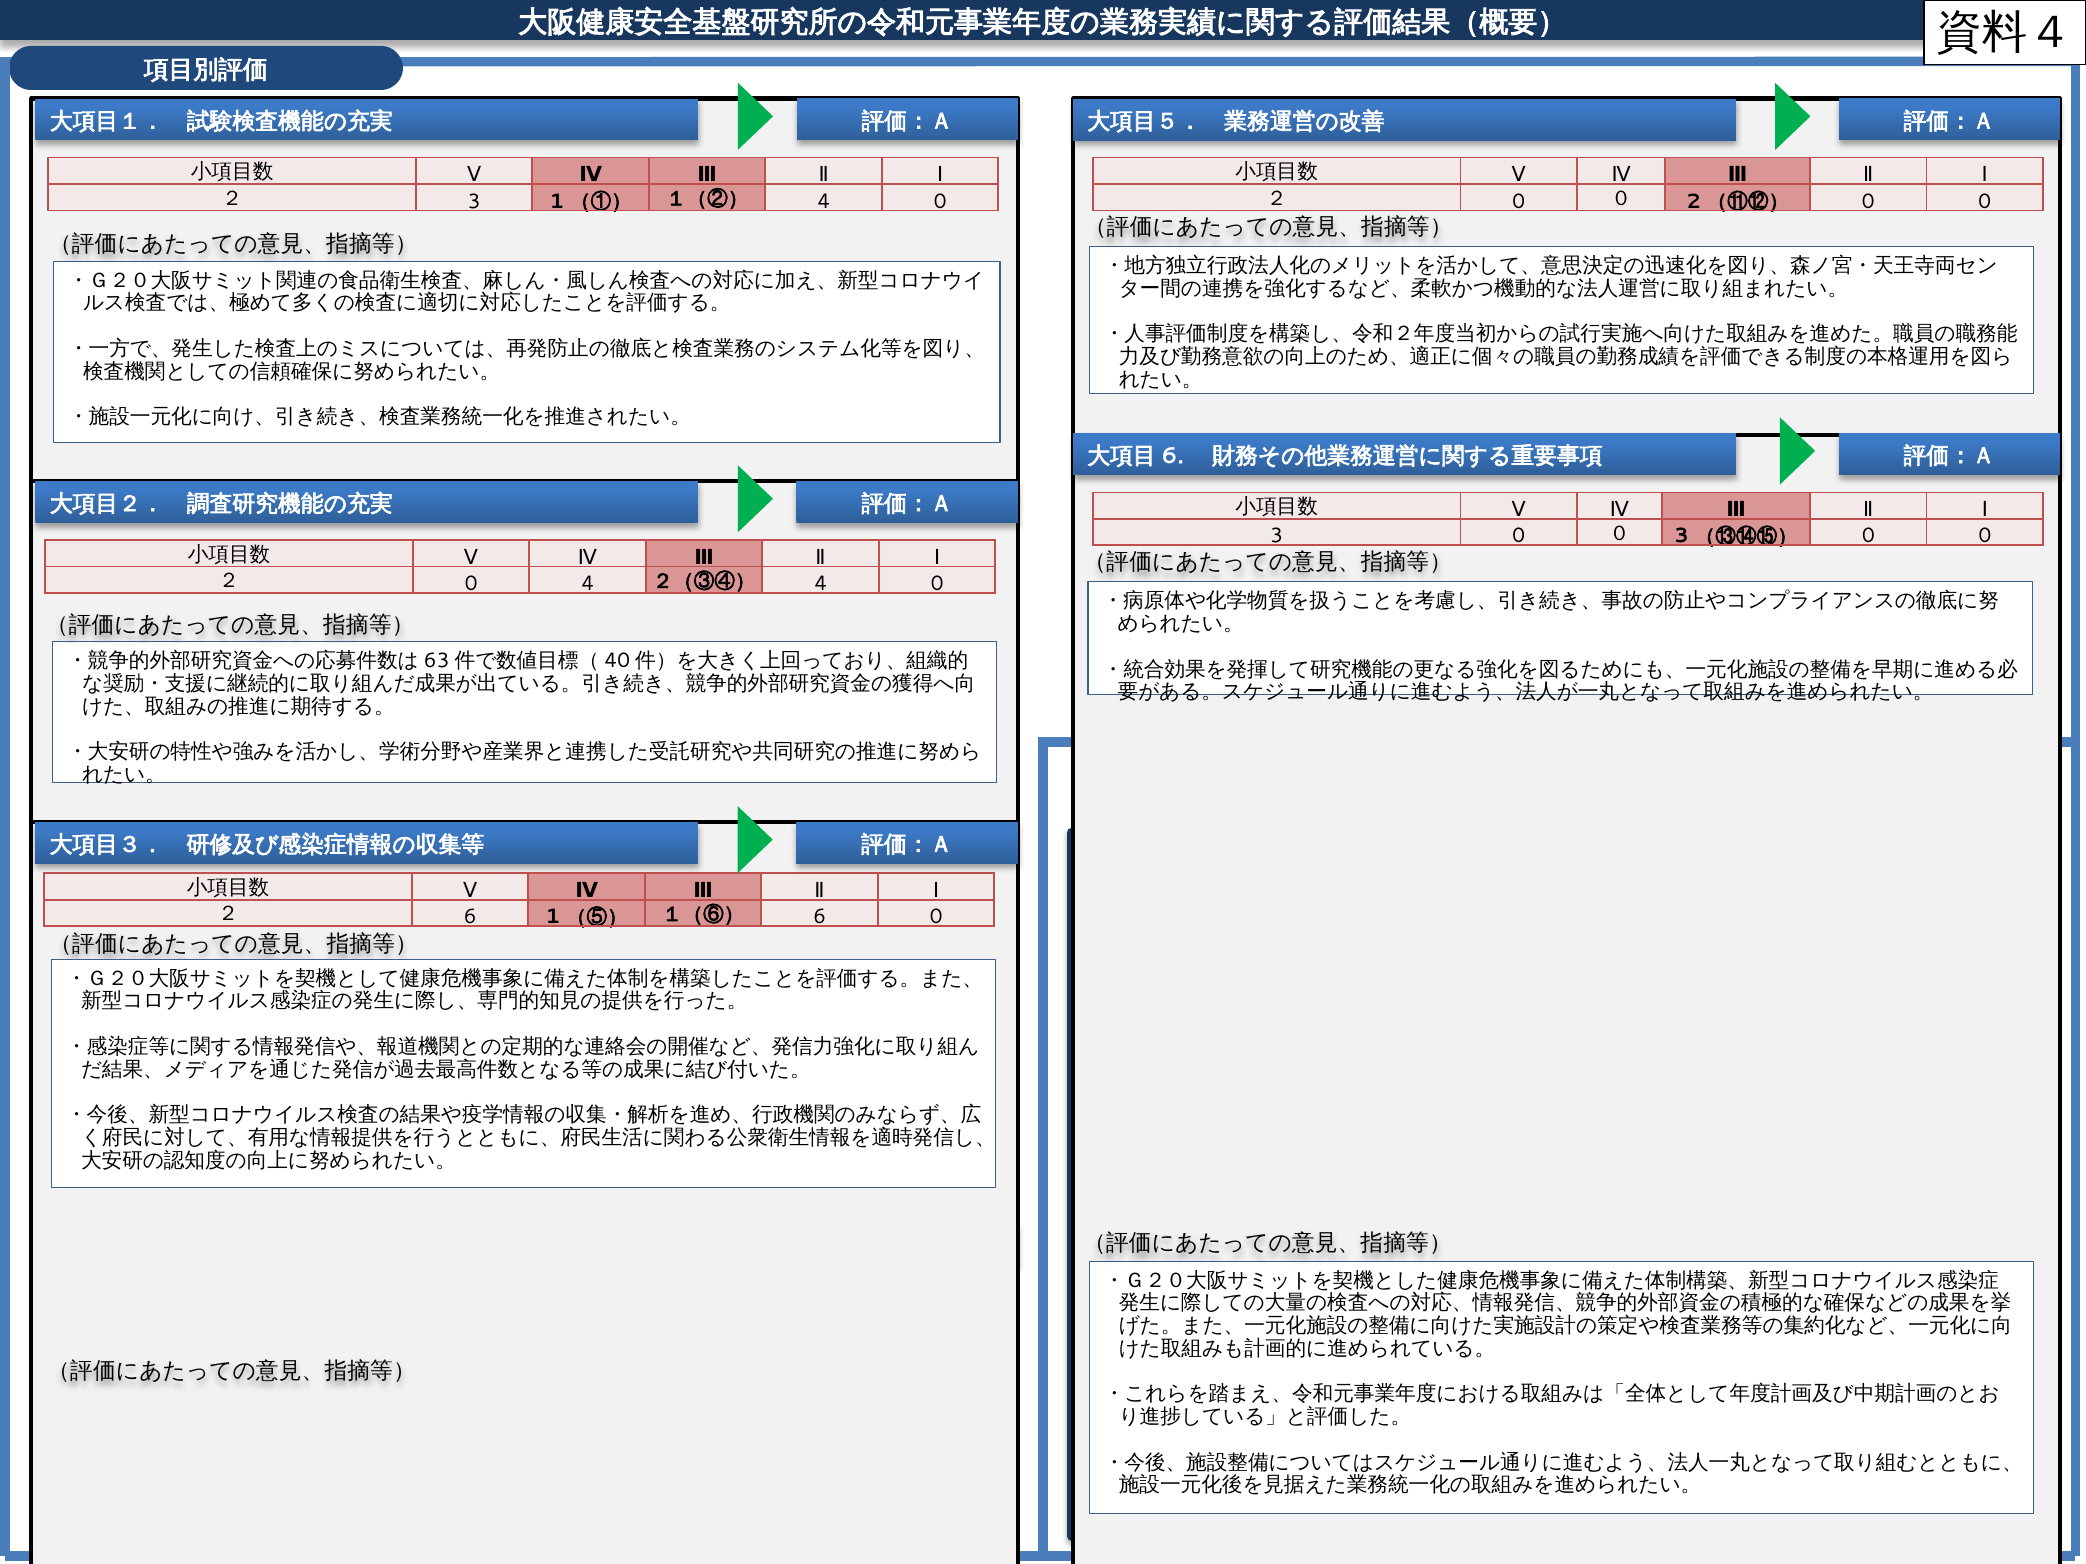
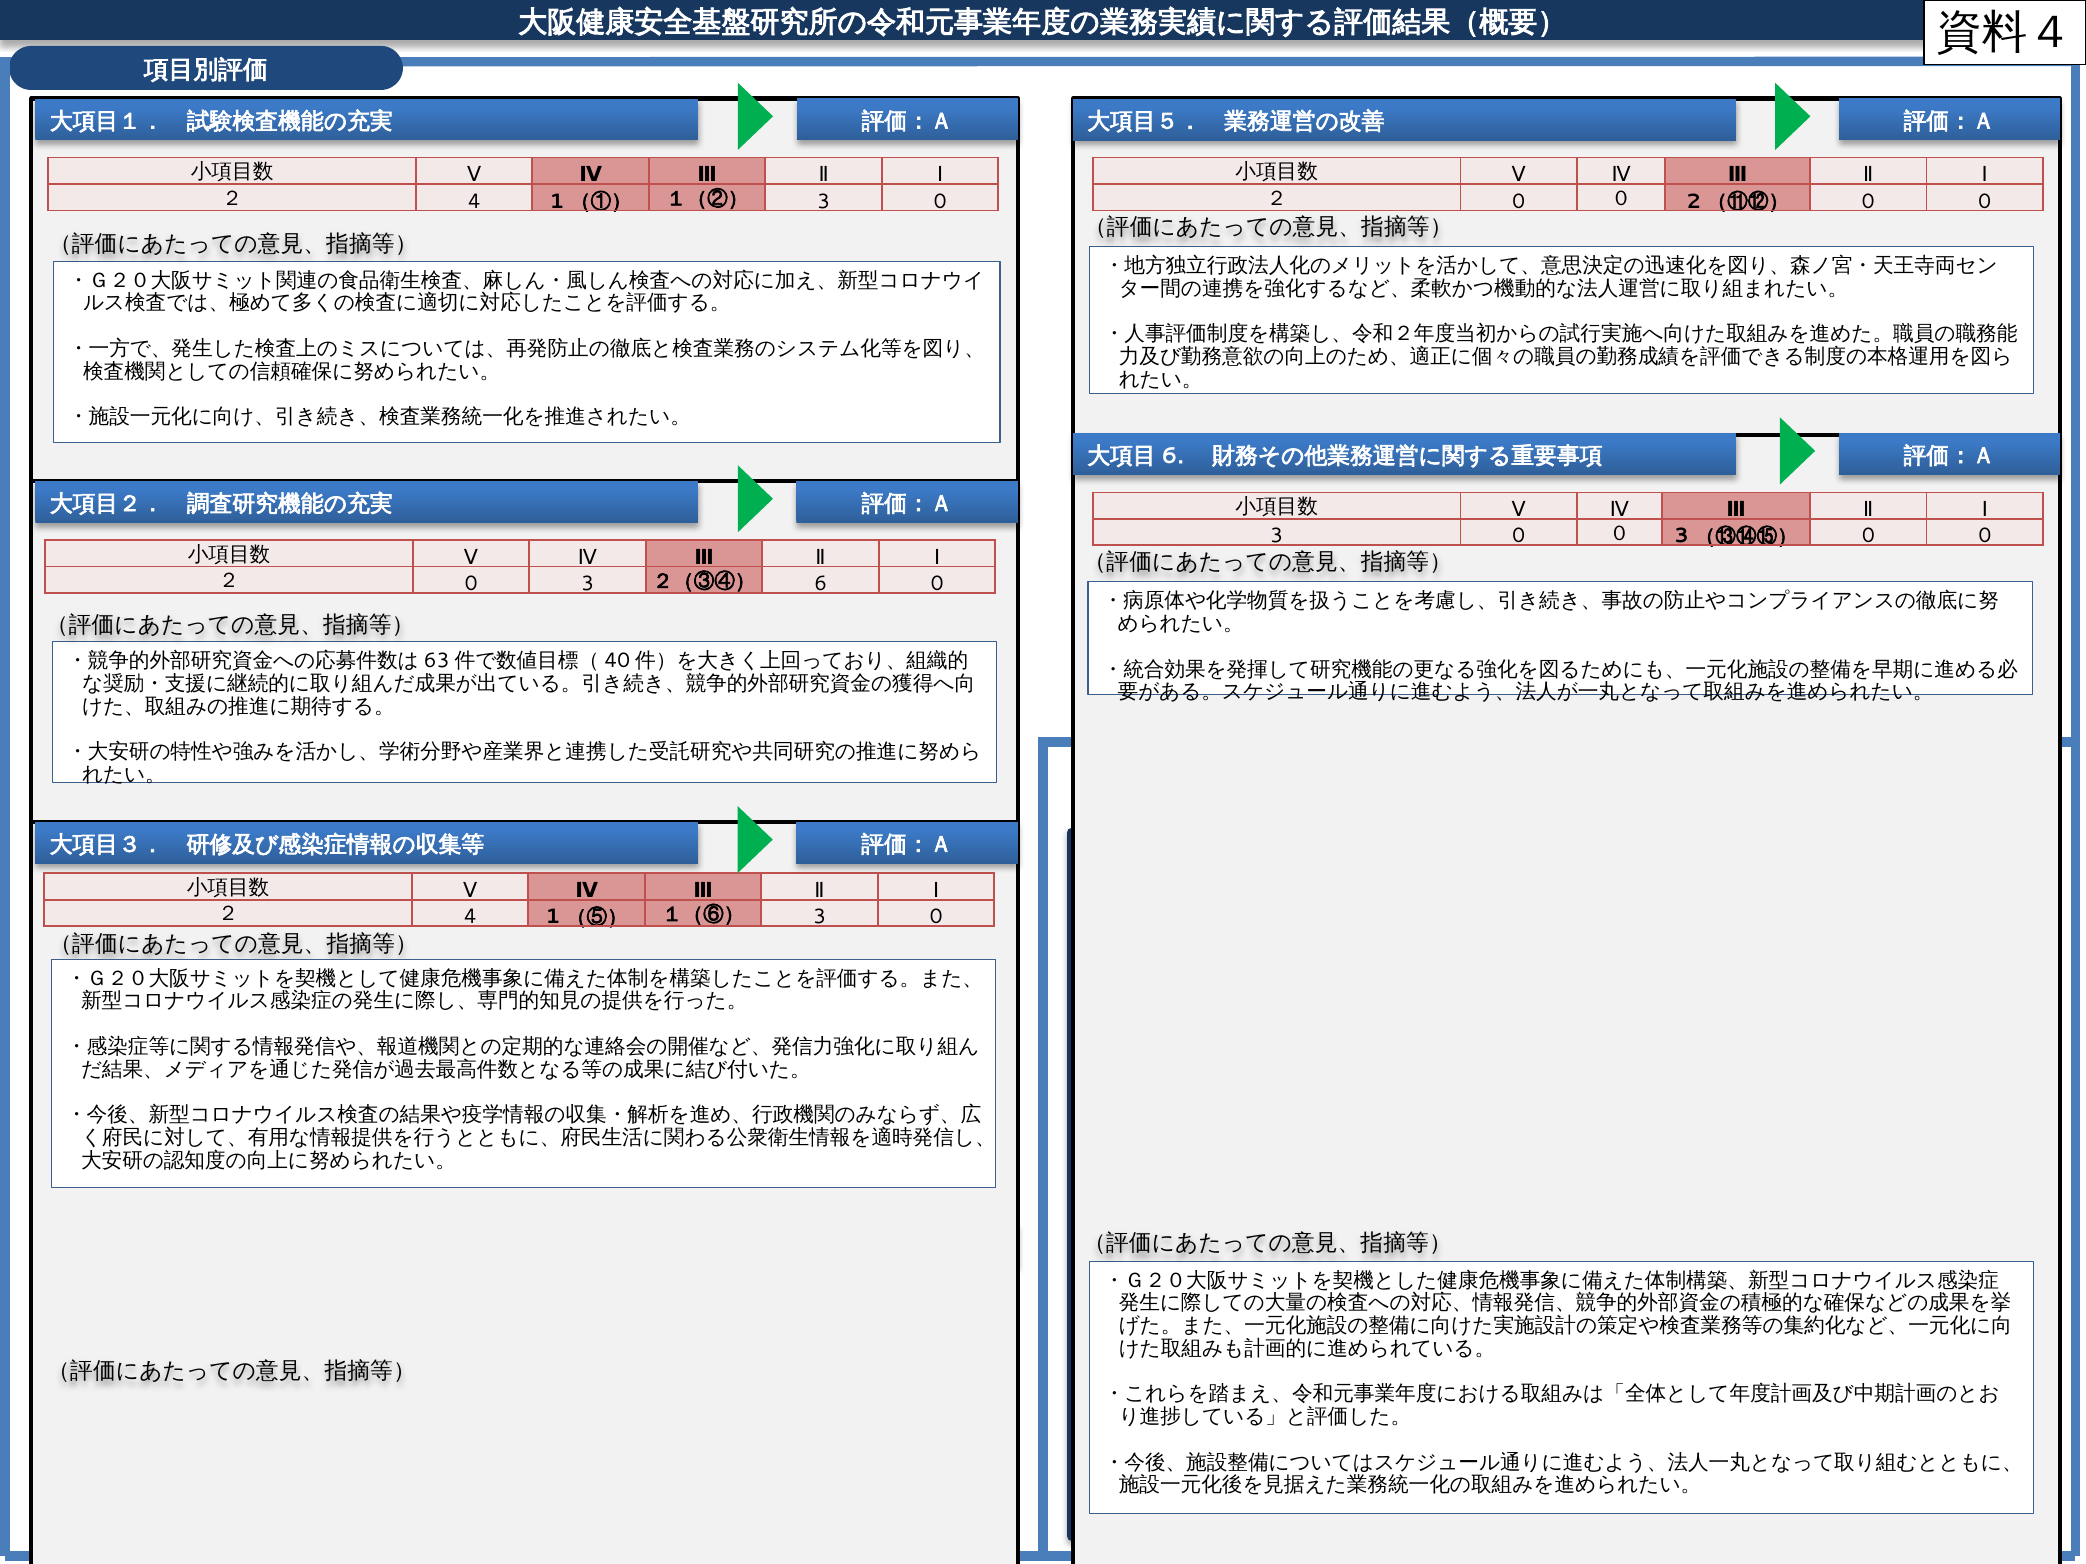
3: 3 -> 4 (474, 201)
１（②） 4: 4 -> 3 (824, 201)
0 4: 4 -> 3 (588, 584)
２（③④） 4: 4 -> 6 (821, 584)
6: 6 -> 4 (470, 917)
１（⑥） 6: 6 -> 3 (820, 917)
